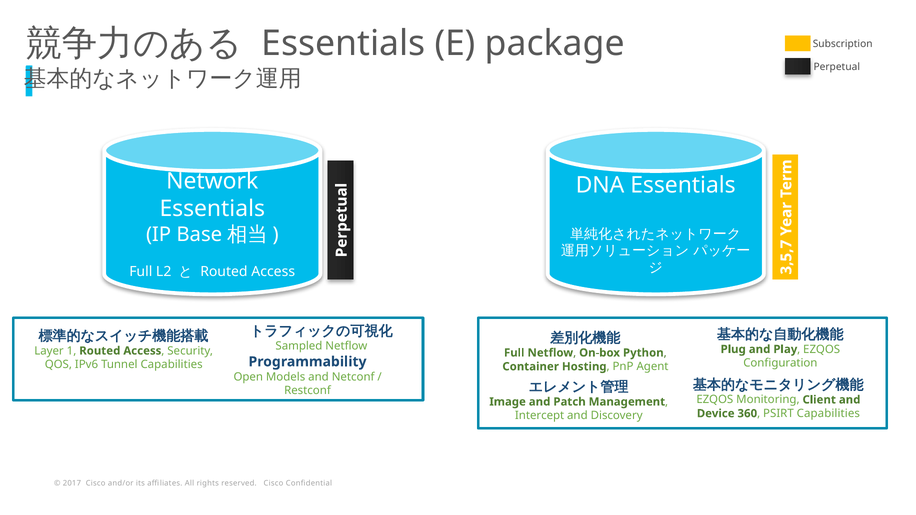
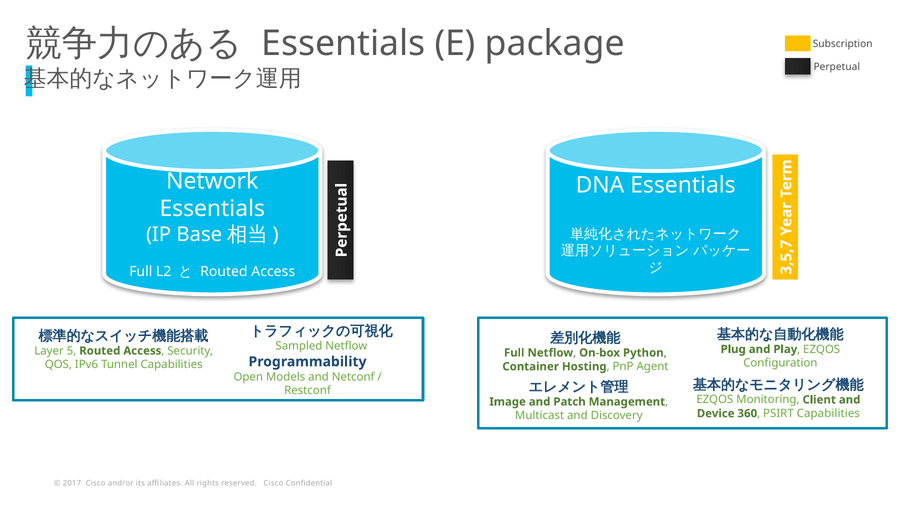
Layer 1: 1 -> 5 (72, 351)
Intercept: Intercept -> Multicast (540, 416)
